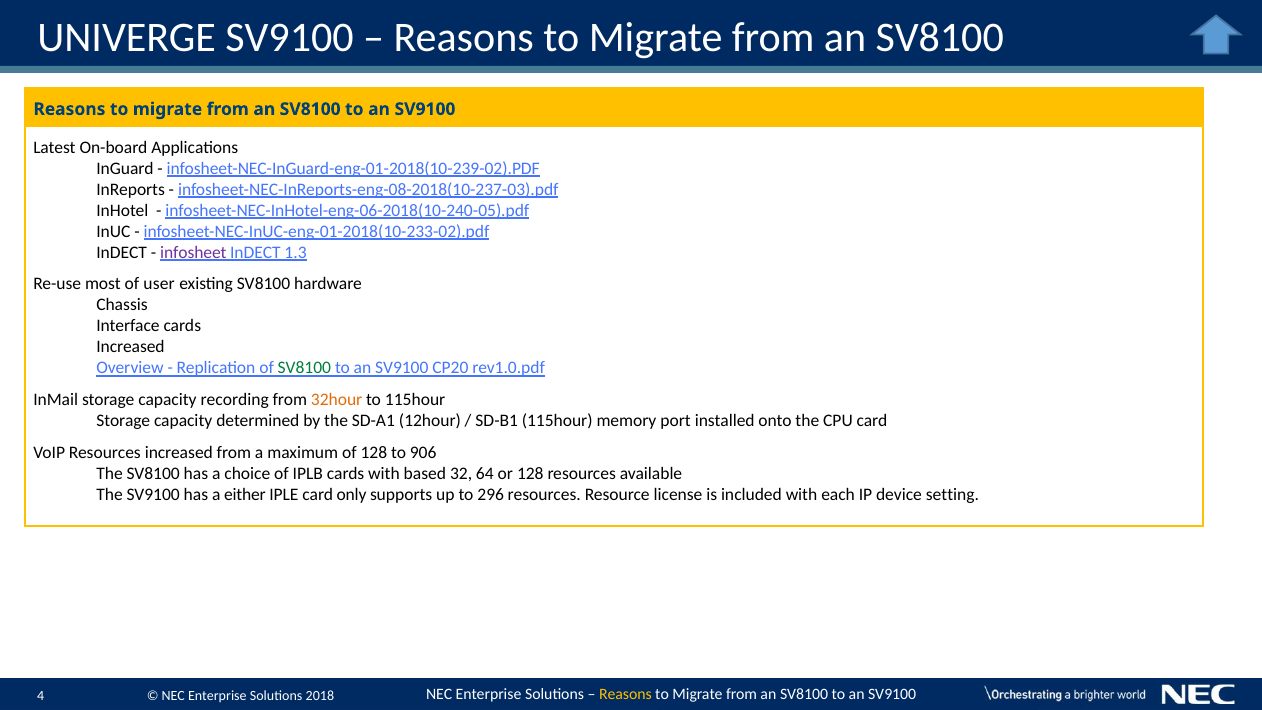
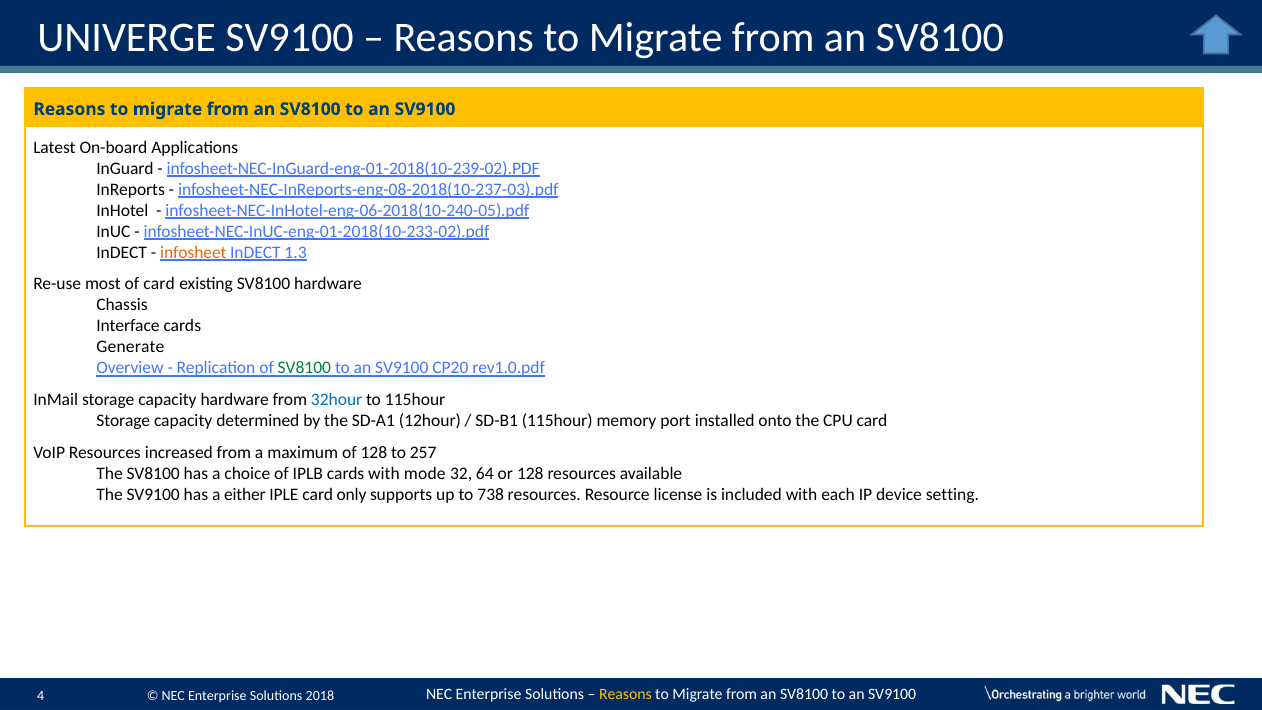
infosheet colour: purple -> orange (193, 252)
of user: user -> card (159, 284)
Increased: Increased -> Generate (130, 347)
capacity recording: recording -> hardware (235, 400)
32hour colour: orange -> blue (337, 400)
906: 906 -> 257 (423, 452)
based: based -> mode (425, 473)
296: 296 -> 738 (491, 494)
